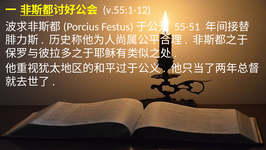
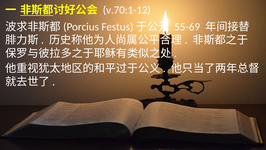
v.55:1-12: v.55:1-12 -> v.70:1-12 (127, 10)
55-51: 55-51 -> 55-69 (187, 27)
